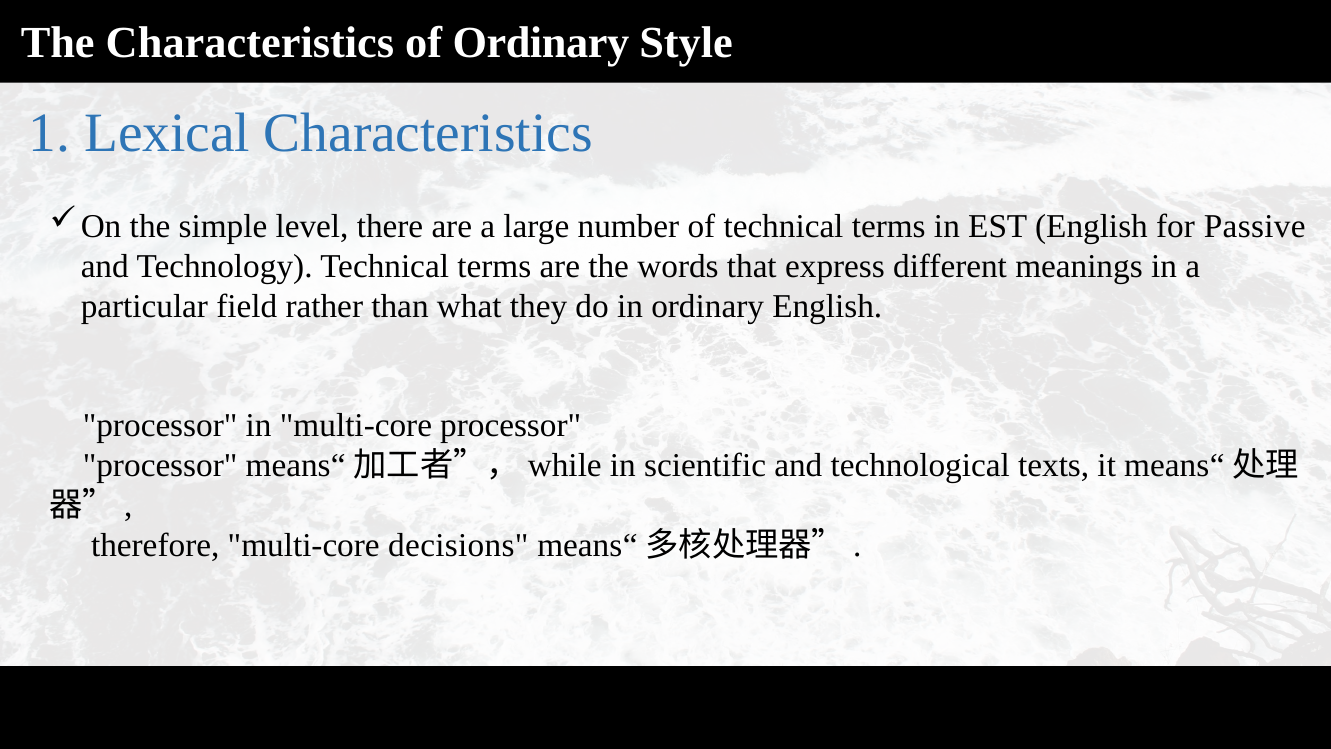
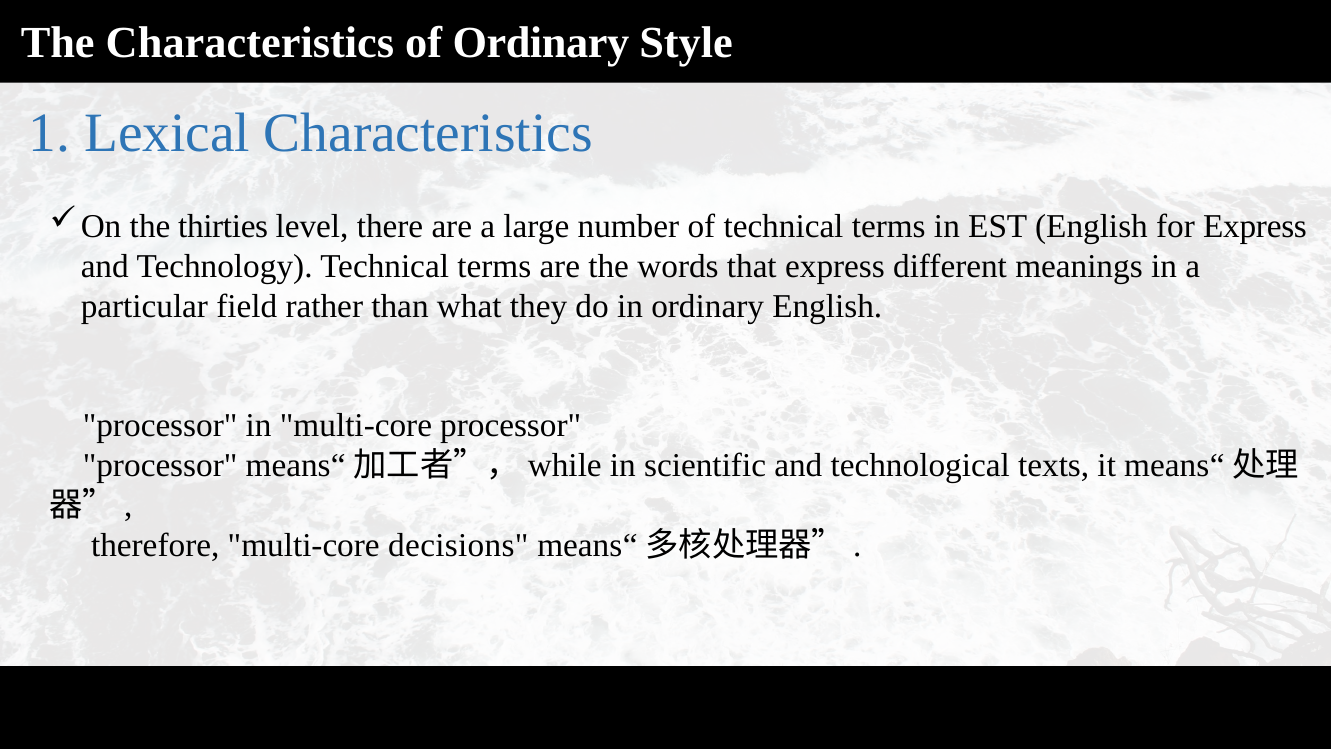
simple: simple -> thirties (223, 226)
for Passive: Passive -> Express (1255, 226)
